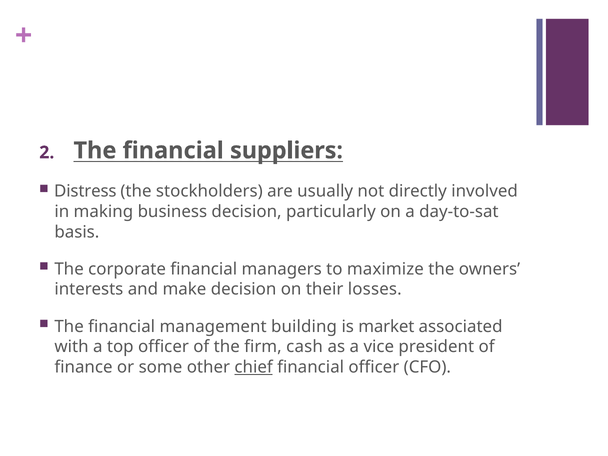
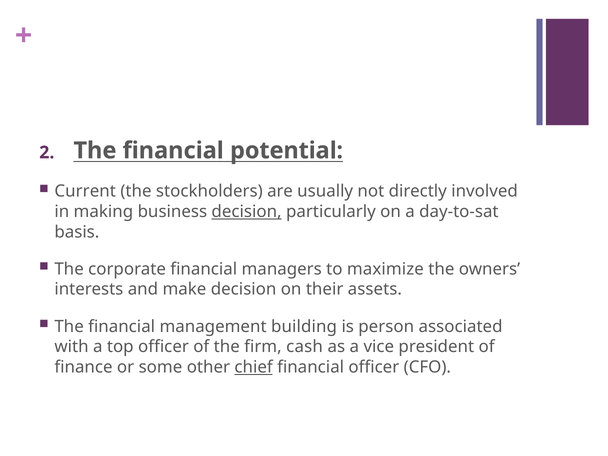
suppliers: suppliers -> potential (287, 151)
Distress: Distress -> Current (85, 191)
decision underline: none -> present (247, 212)
losses: losses -> assets (375, 289)
market: market -> person (386, 327)
